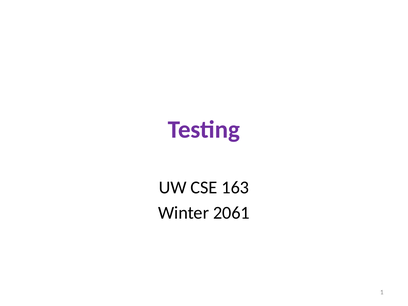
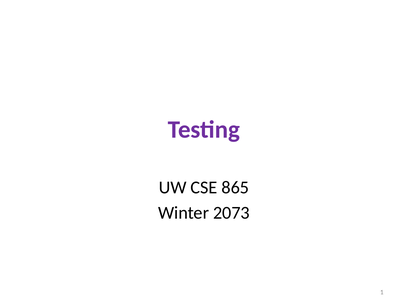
163: 163 -> 865 (235, 188)
2061: 2061 -> 2073 (231, 213)
